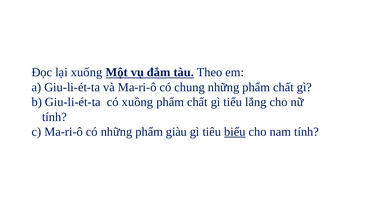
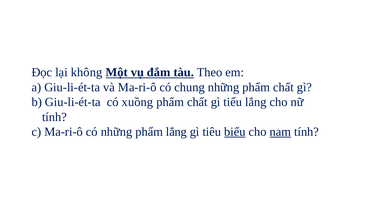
xuống: xuống -> không (87, 72)
phẩm giàu: giàu -> lắng (176, 132)
nam underline: none -> present (280, 132)
